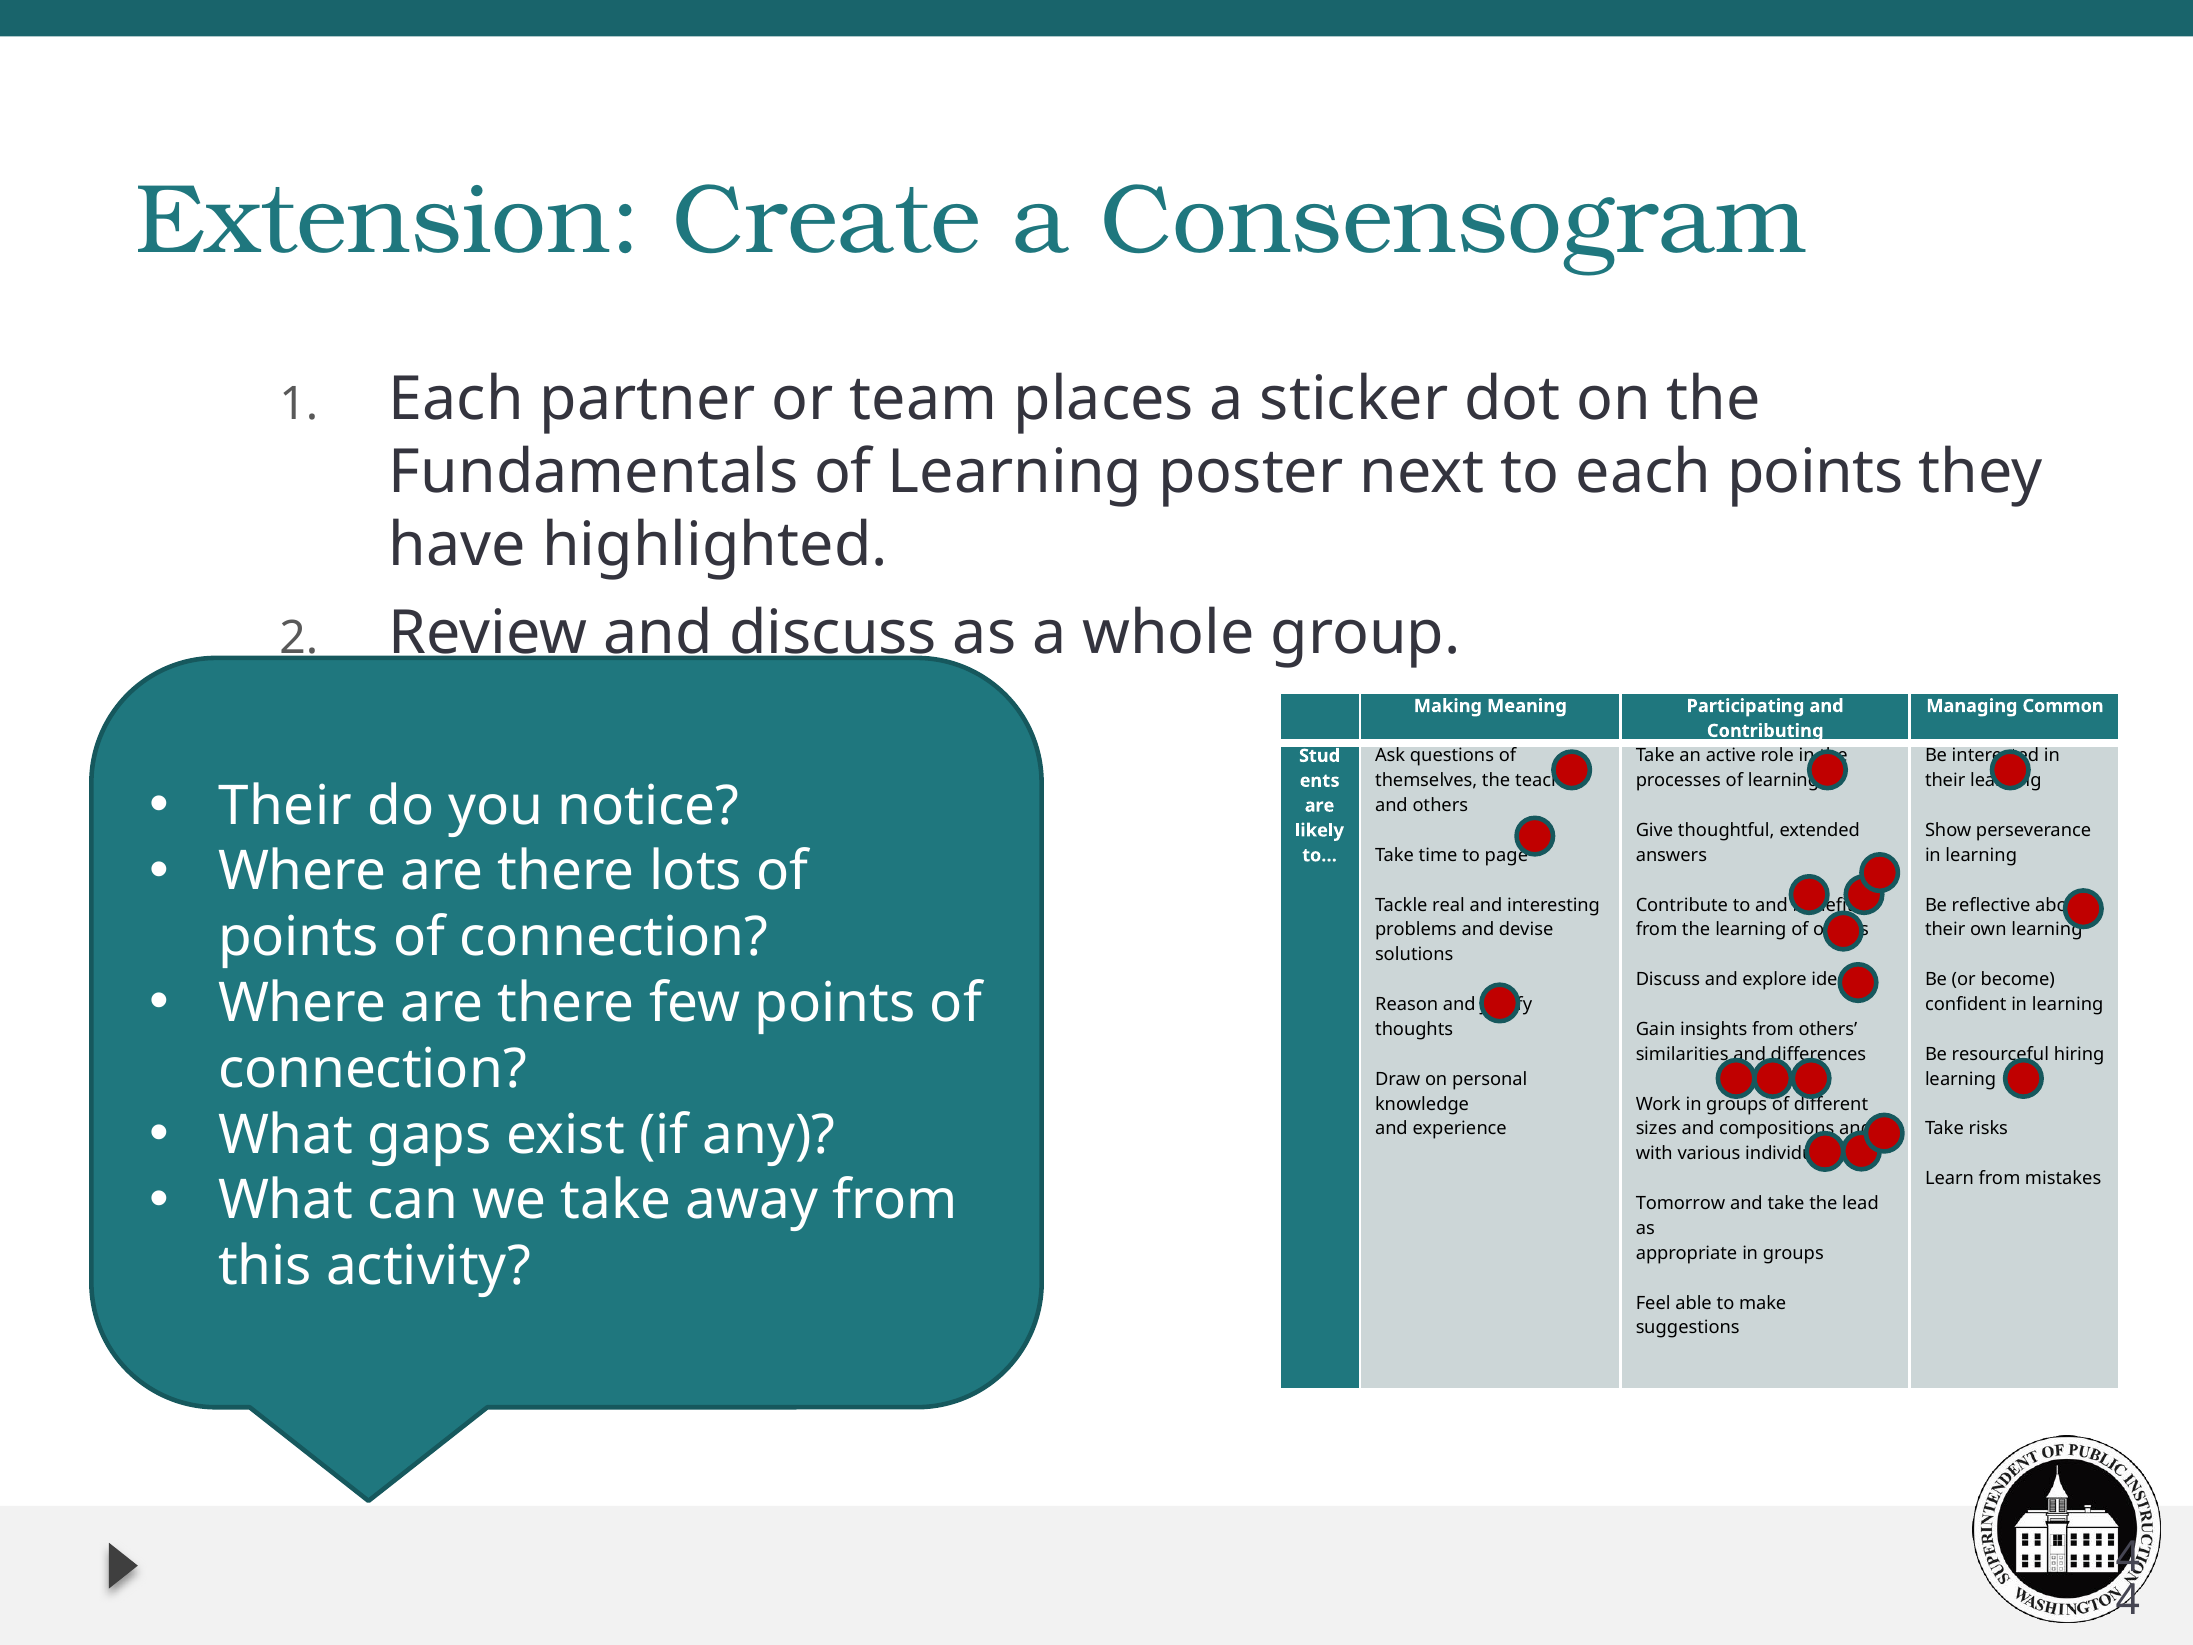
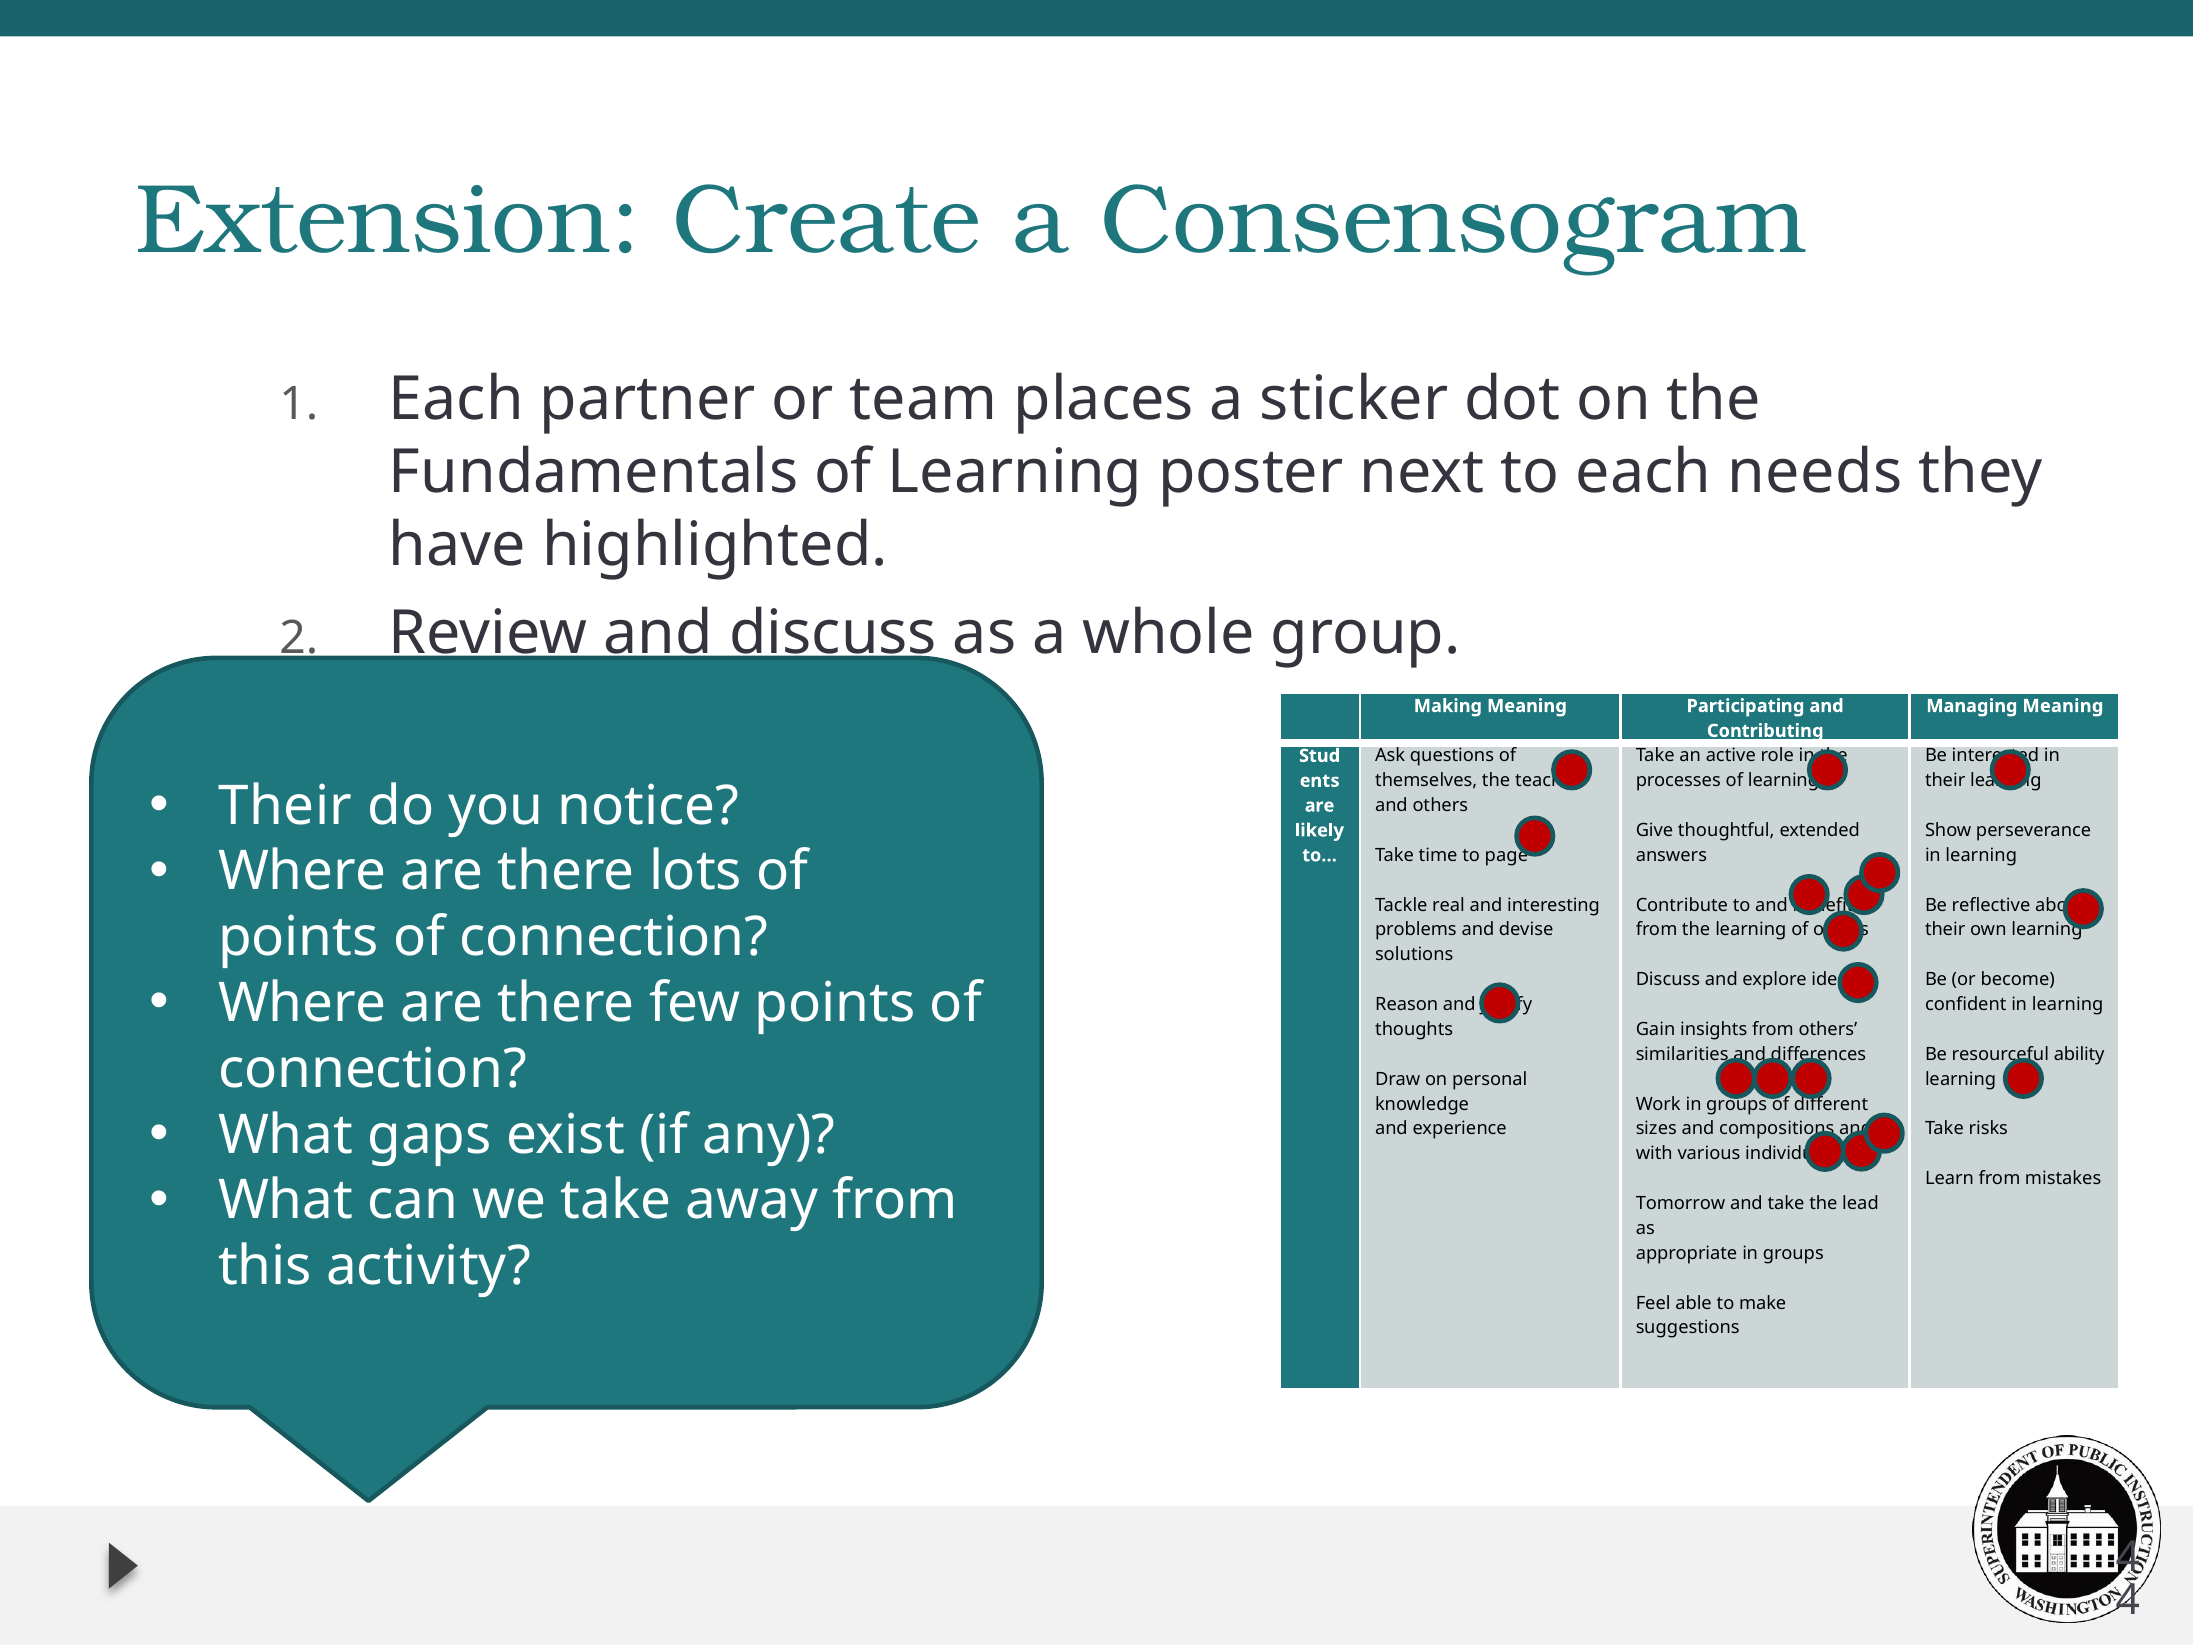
each points: points -> needs (1815, 472)
Managing Common: Common -> Meaning (2063, 706)
hiring: hiring -> ability (2079, 1054)
